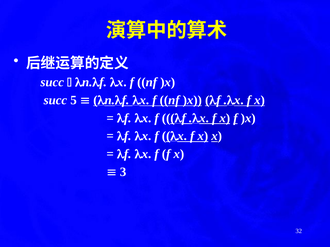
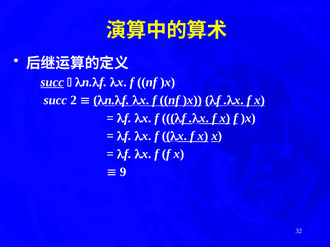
succ underline: none -> present (52, 82)
5: 5 -> 2 (74, 100)
3: 3 -> 9 (123, 172)
